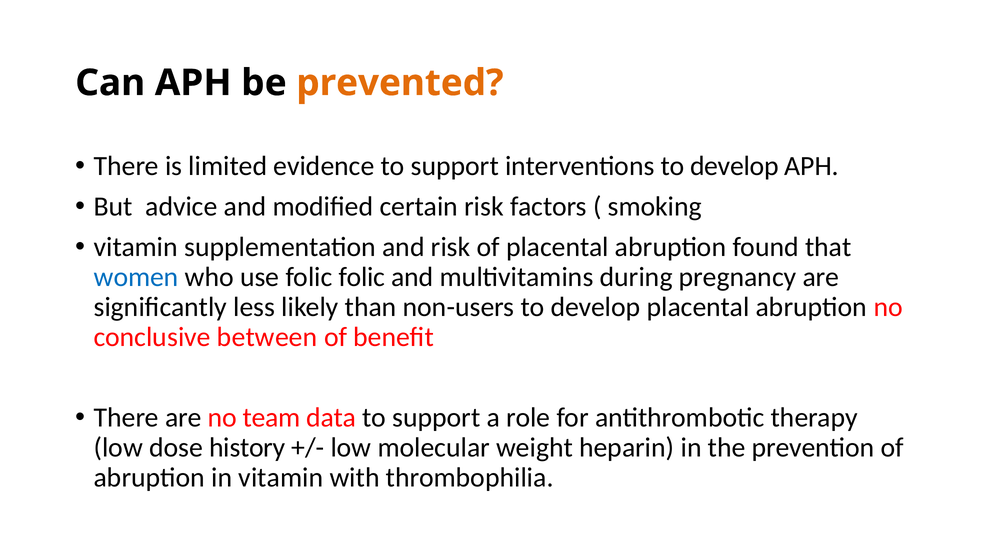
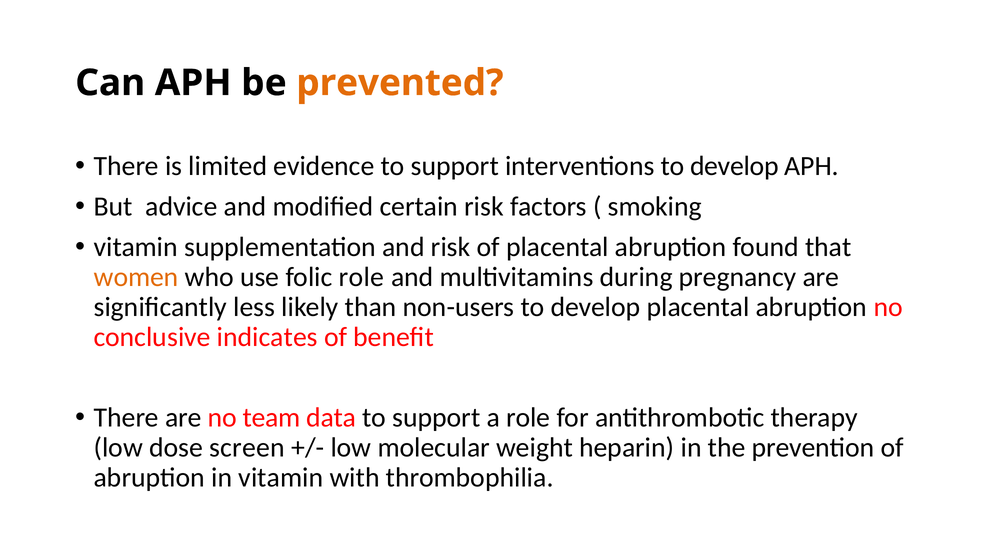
women colour: blue -> orange (136, 277)
folic folic: folic -> role (362, 277)
between: between -> indicates (267, 337)
history: history -> screen (247, 448)
